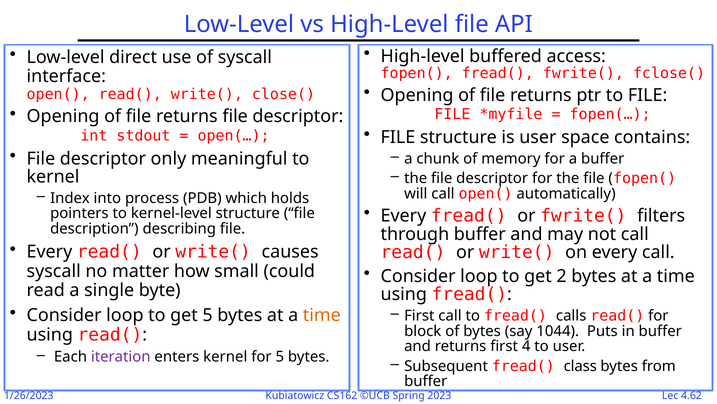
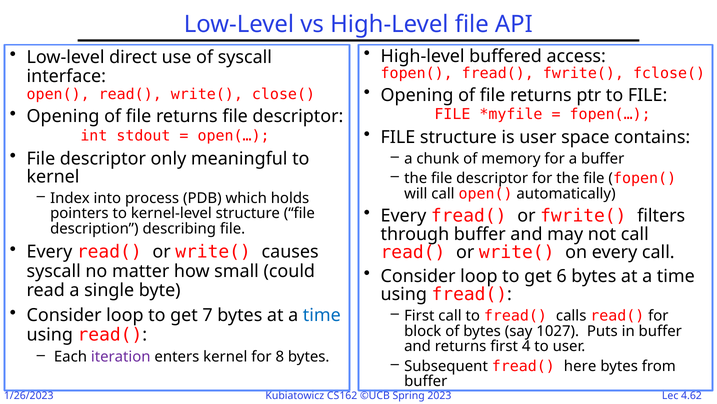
2: 2 -> 6 (562, 276)
get 5: 5 -> 7 (208, 315)
time colour: orange -> blue (322, 315)
1044: 1044 -> 1027 (558, 331)
for 5: 5 -> 8 (280, 356)
class: class -> here (580, 365)
